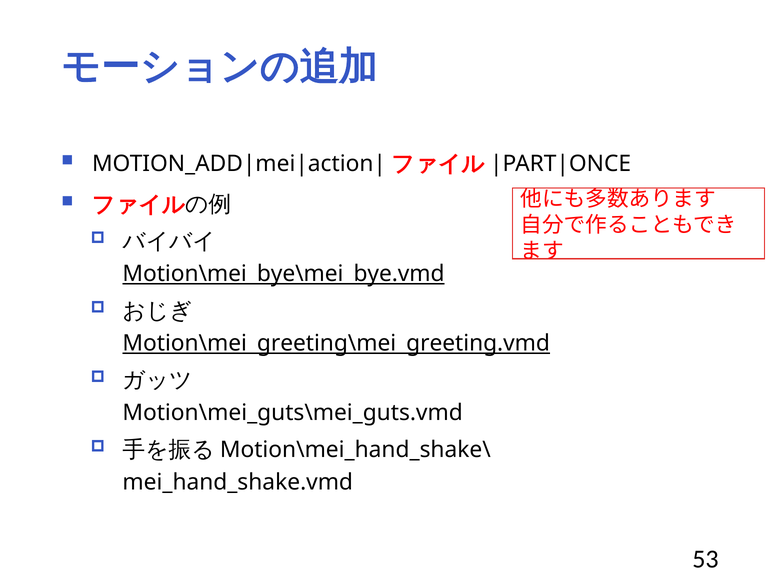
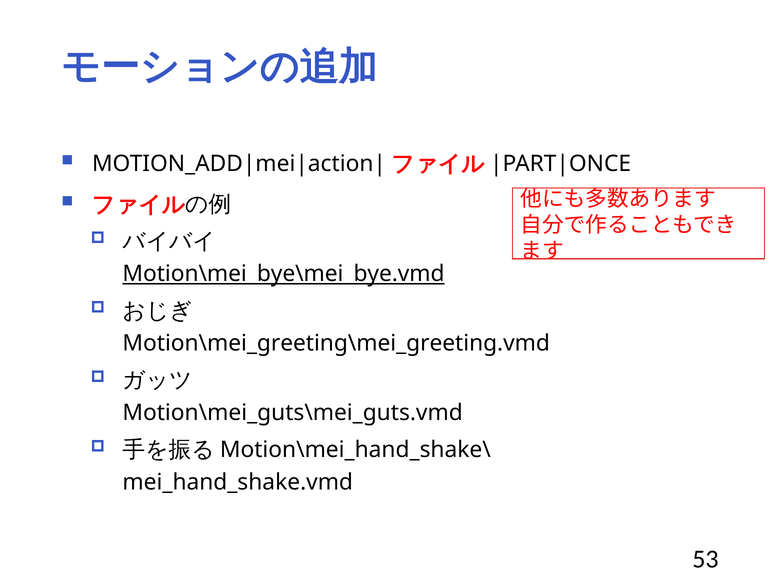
Motion\mei_greeting\mei_greeting.vmd underline: present -> none (336, 343)
